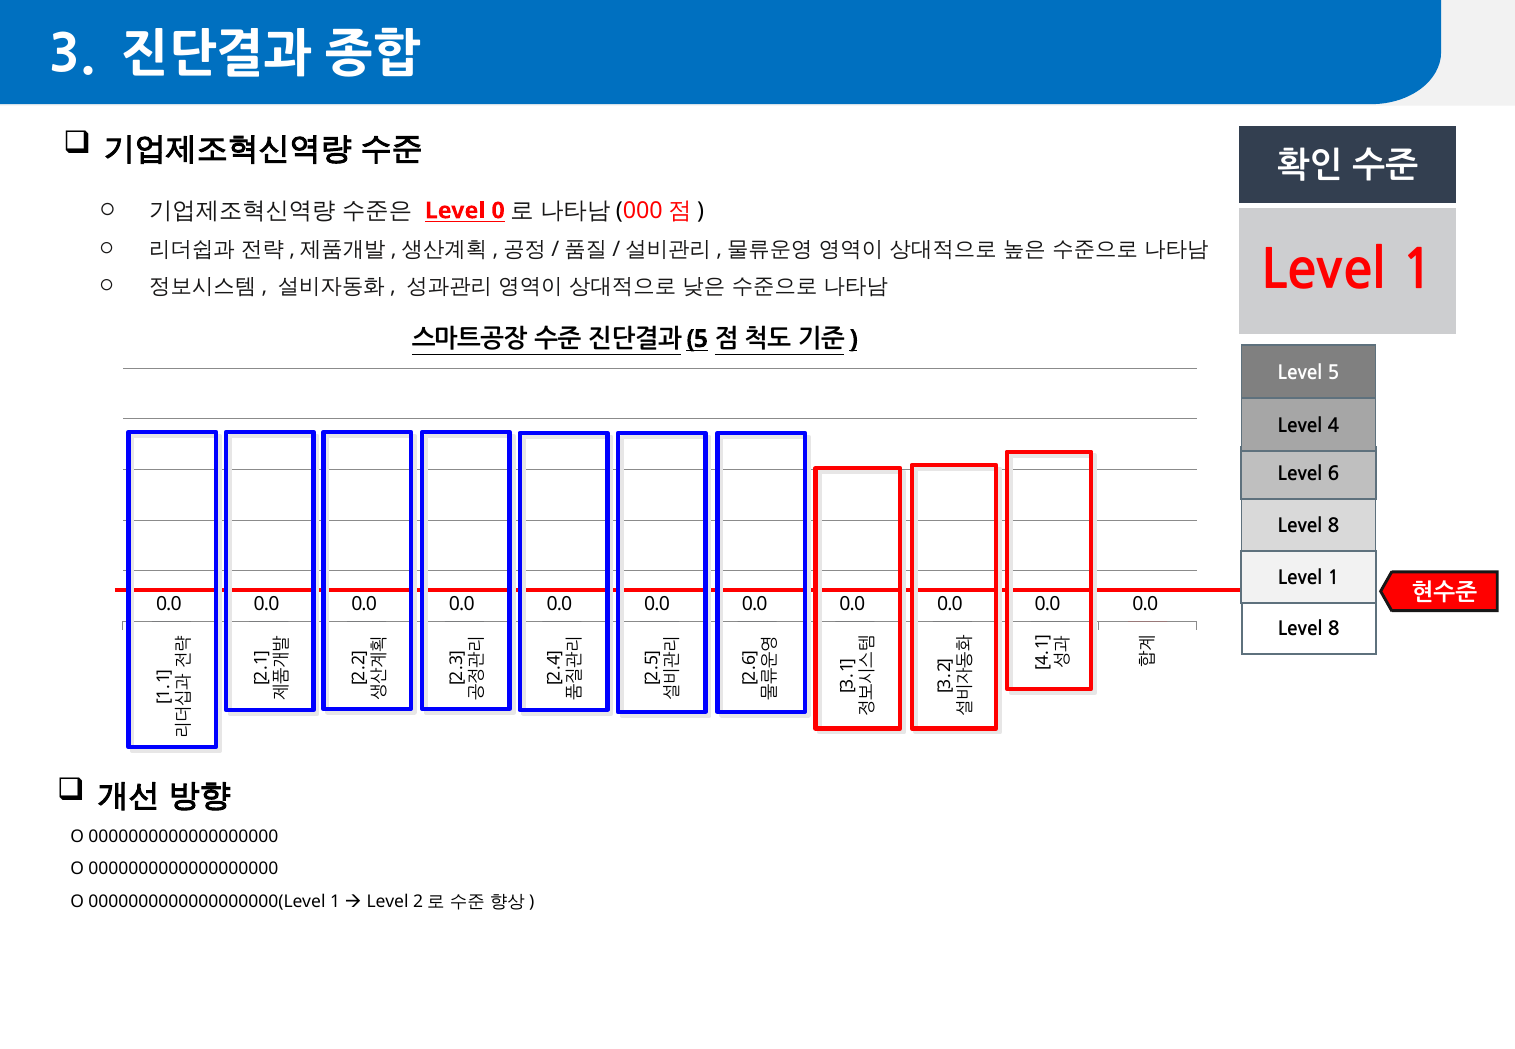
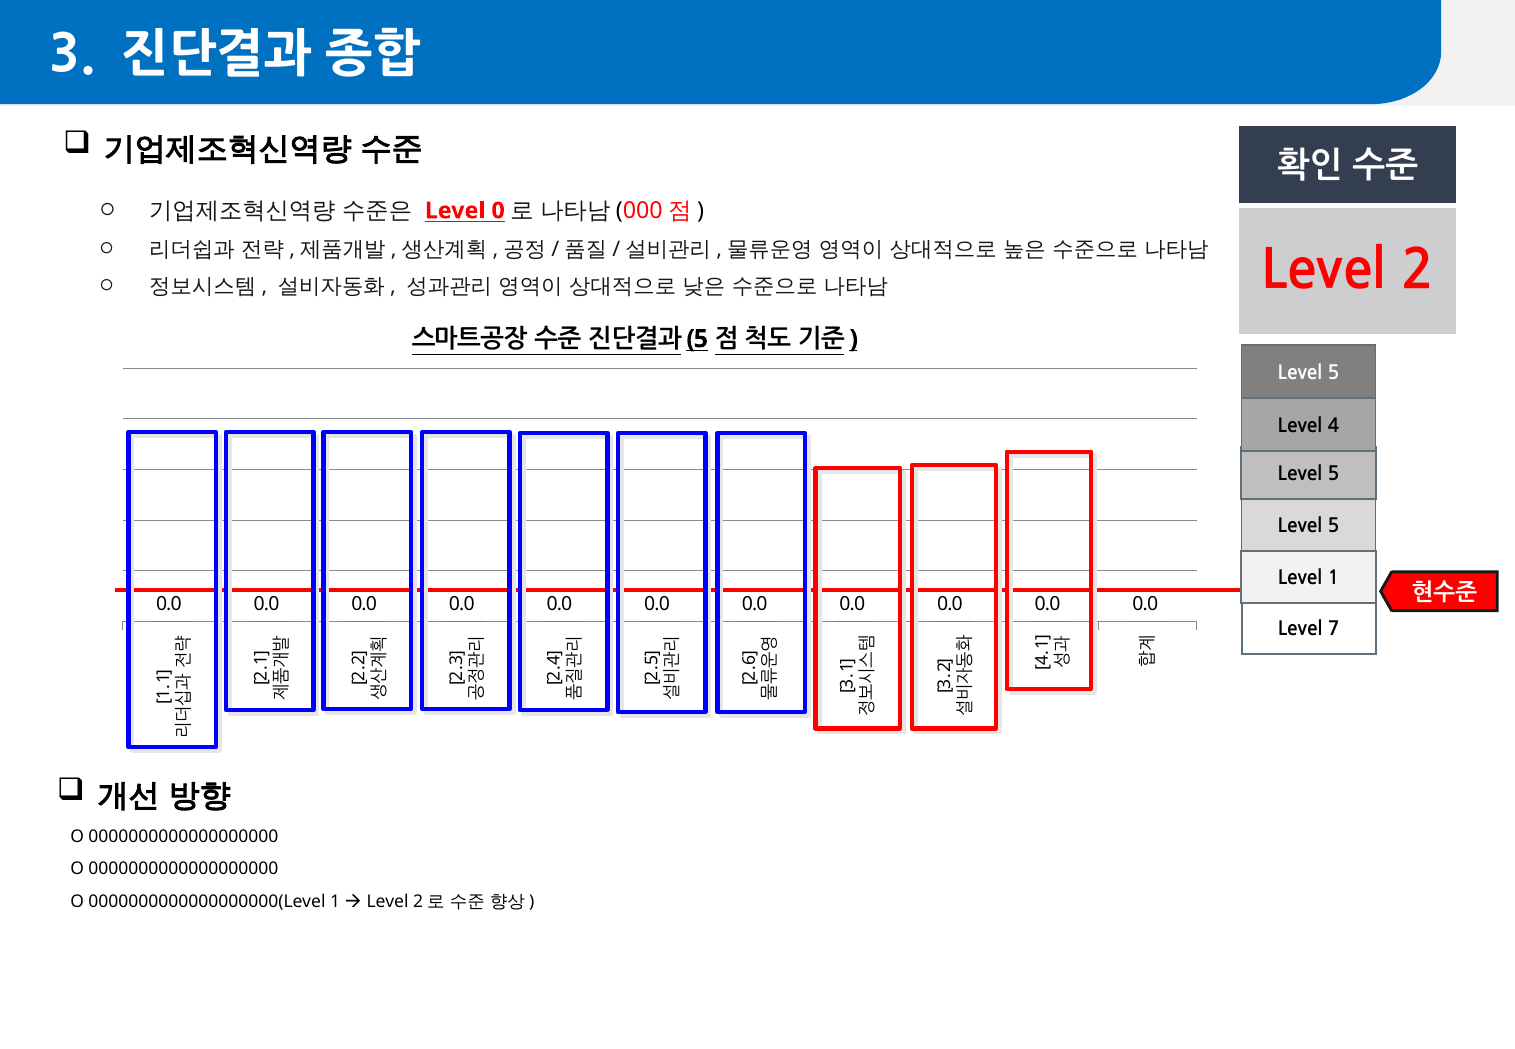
1: 1 -> 2 (1418, 271)
6: 6 -> 5 (1333, 474)
8: 8 -> 5 (1333, 526)
8: 8 -> 7 (1334, 629)
